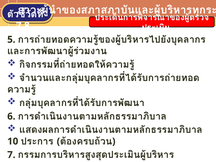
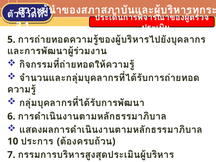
7.8: 7.8 -> 3.1 (23, 26)
